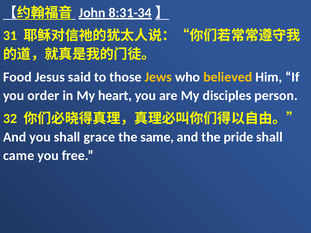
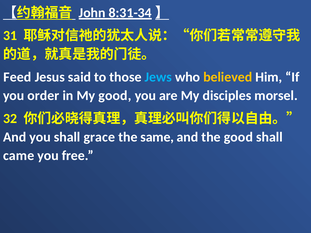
Food: Food -> Feed (17, 77)
Jews colour: yellow -> light blue (158, 77)
My heart: heart -> good (115, 96)
person: person -> morsel (276, 96)
the pride: pride -> good (238, 137)
